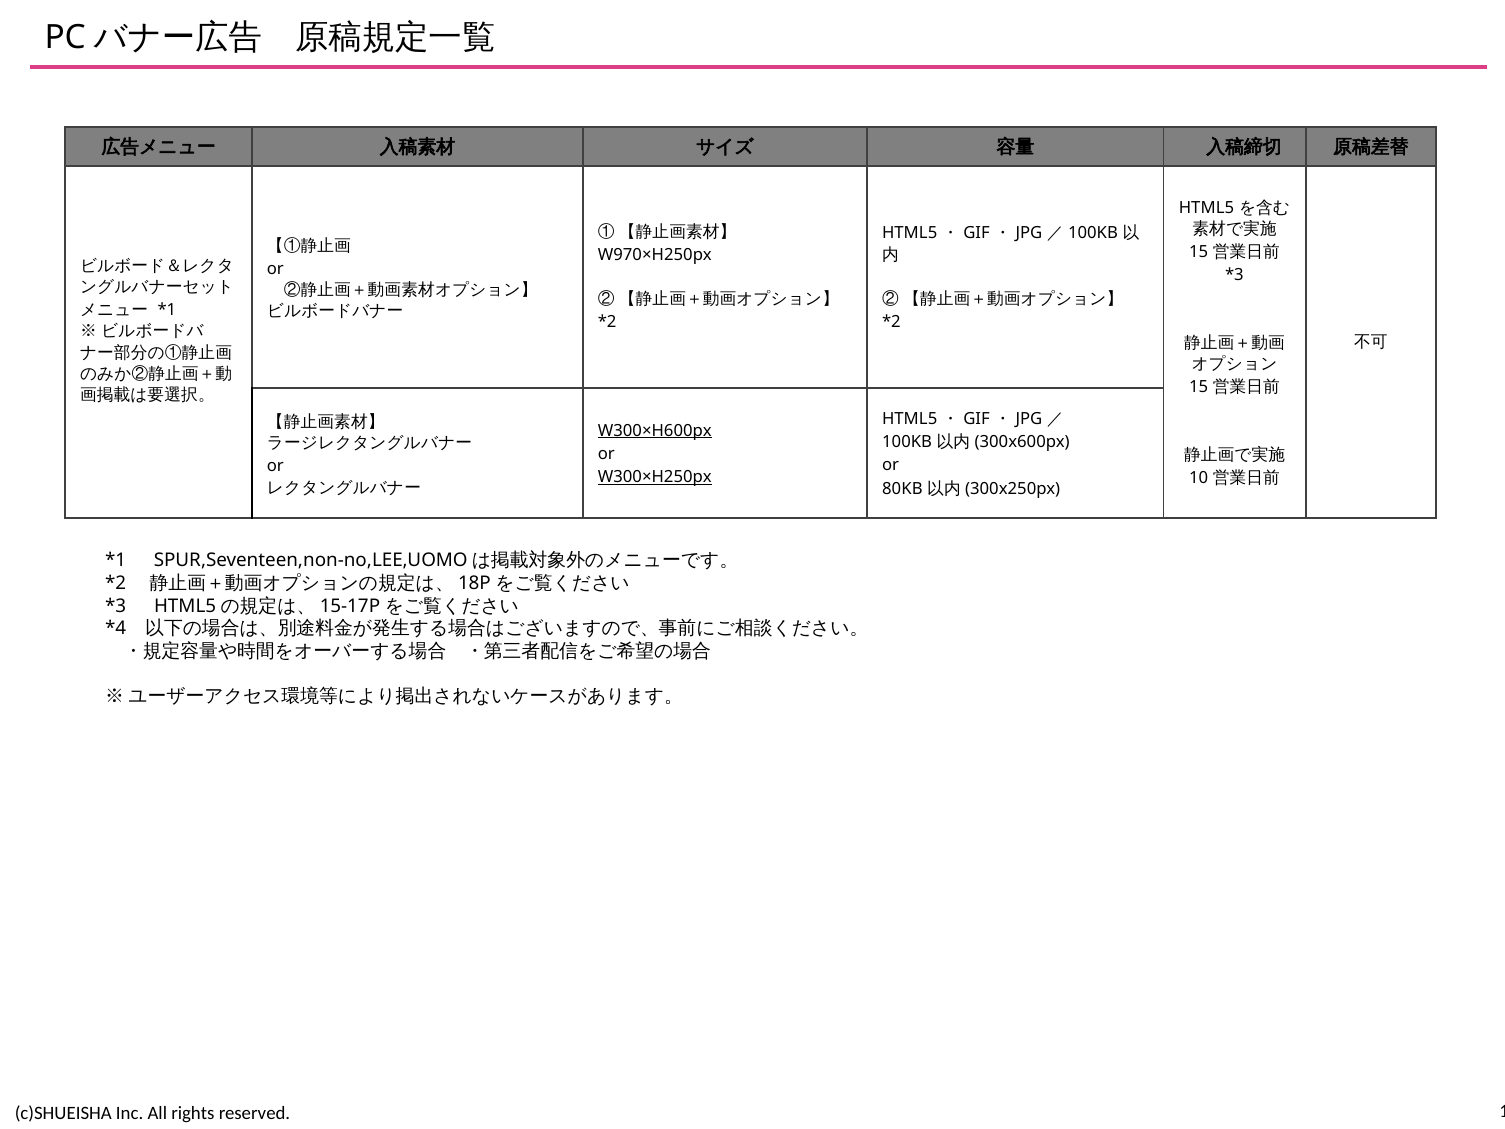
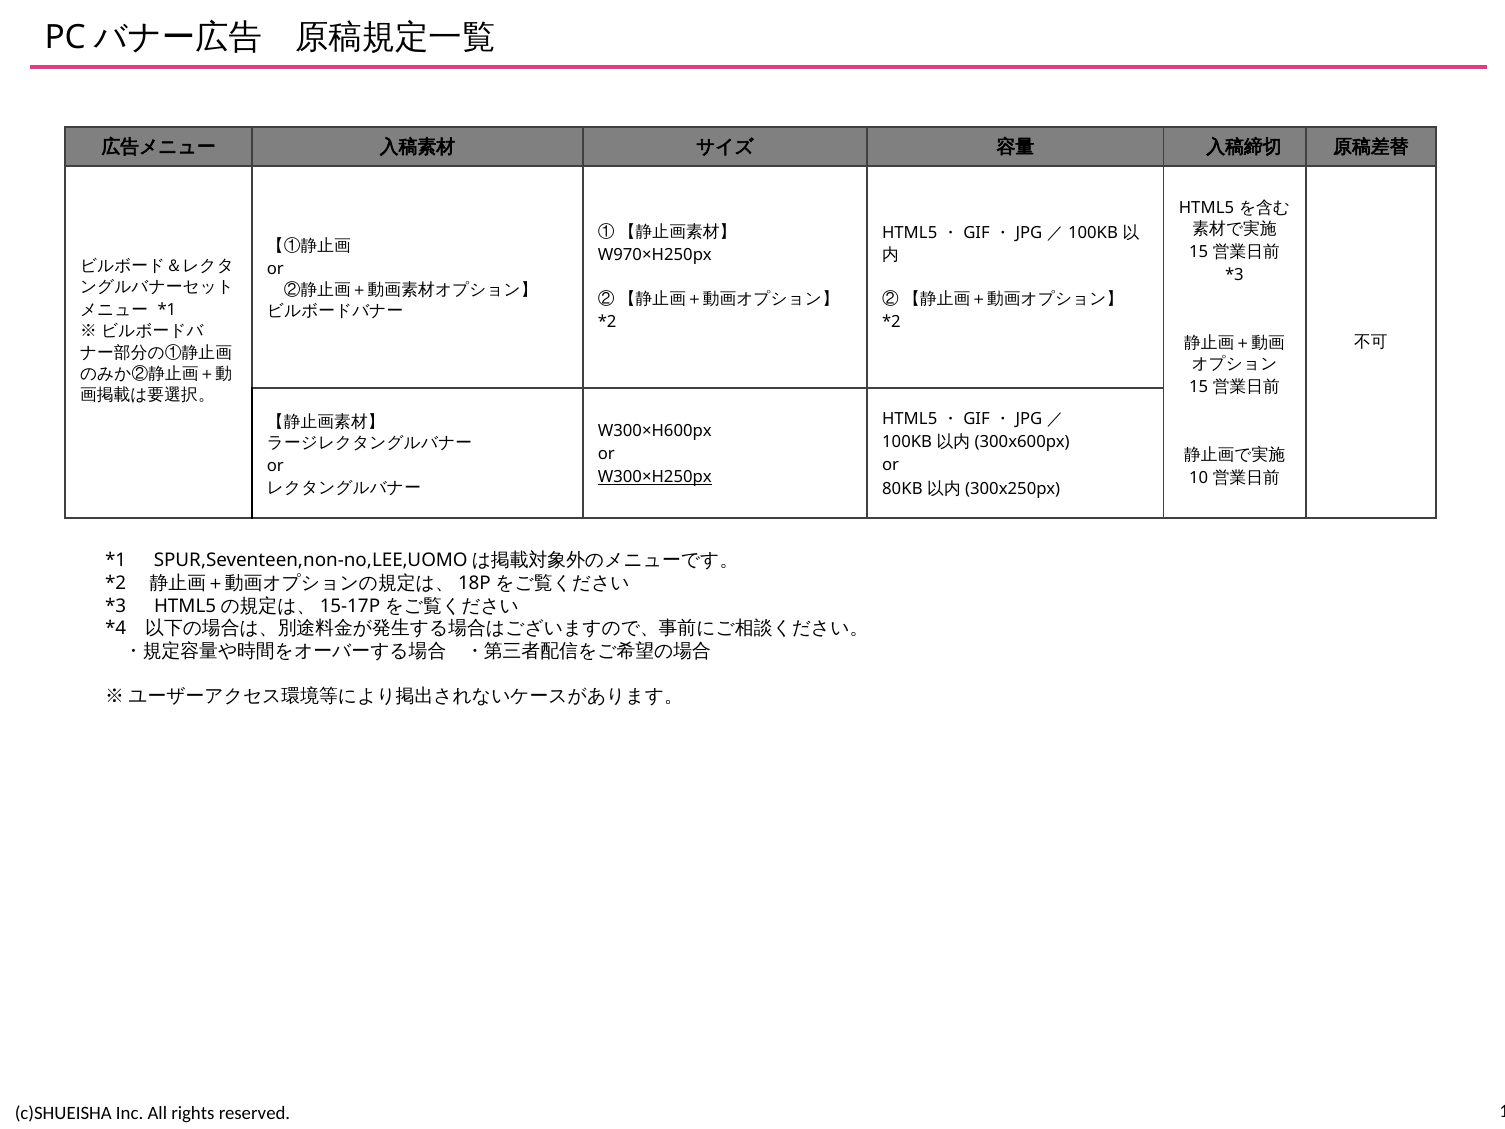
W300×H600px underline: present -> none (655, 431)
